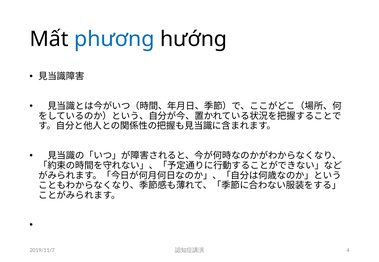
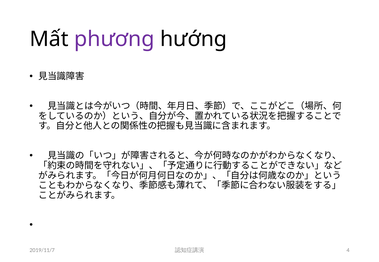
phương colour: blue -> purple (114, 39)
